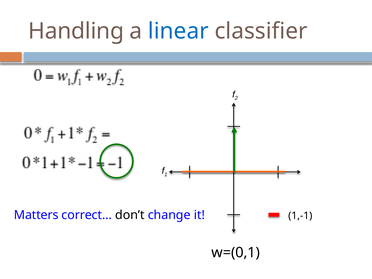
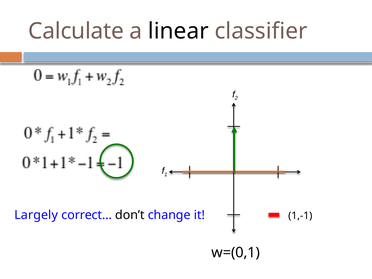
Handling: Handling -> Calculate (76, 31)
linear colour: blue -> black (178, 31)
Matters: Matters -> Largely (36, 215)
